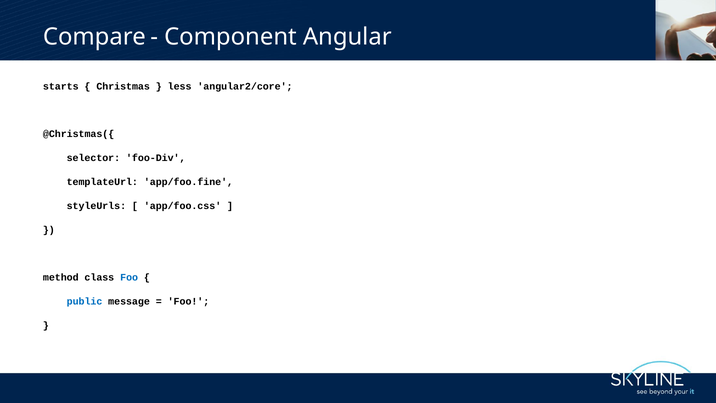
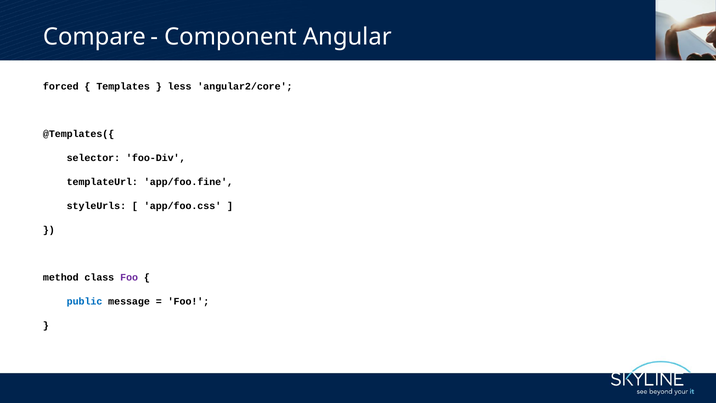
starts: starts -> forced (61, 86)
Christmas: Christmas -> Templates (123, 86)
@Christmas({: @Christmas({ -> @Templates({ (79, 134)
Foo colour: blue -> purple (129, 277)
